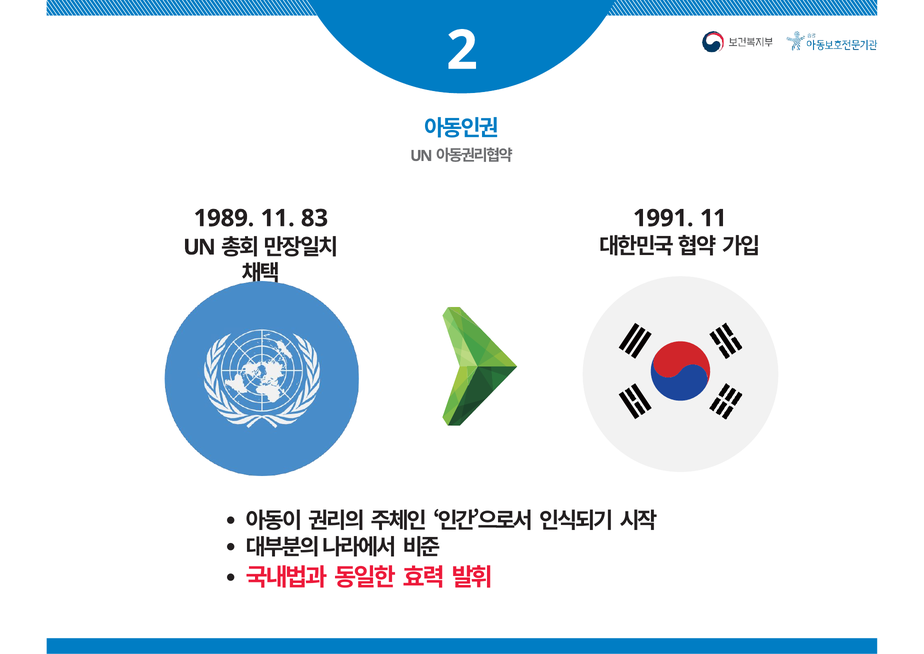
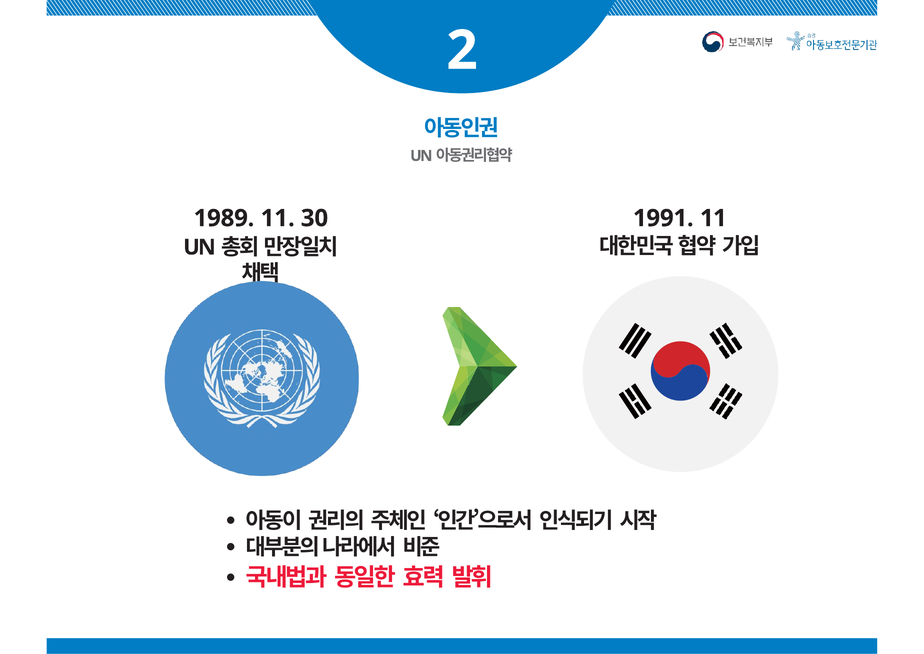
83: 83 -> 30 (314, 218)
